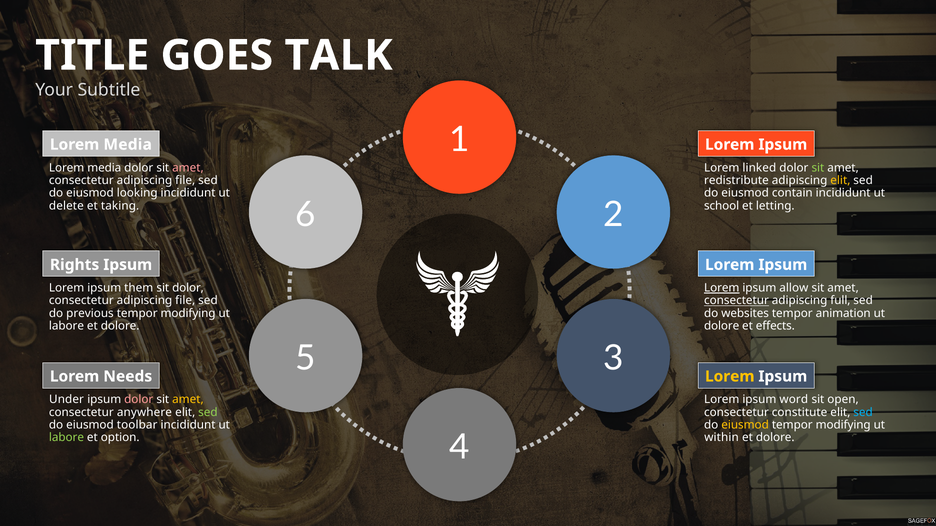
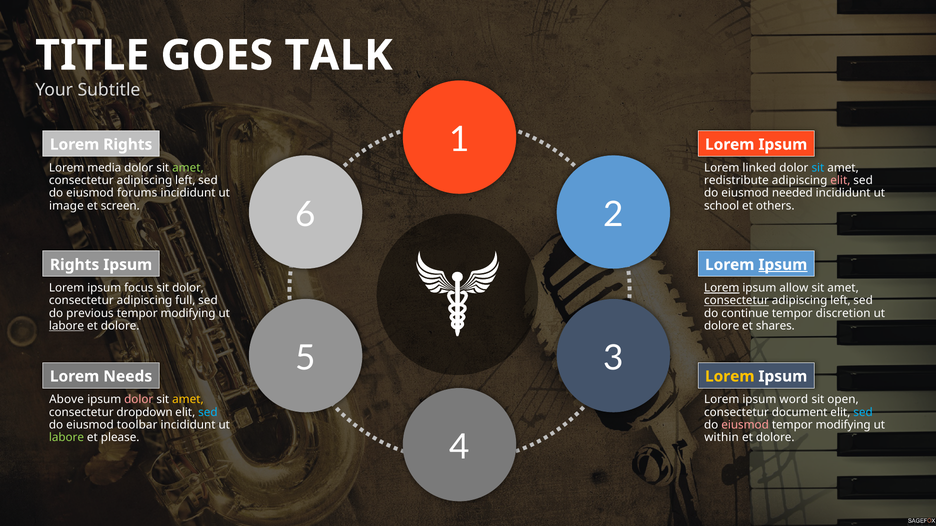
Media: Media -> Rights (128, 145)
amet colour: pink -> light green (188, 168)
sit colour: light green -> light blue (818, 168)
file: file -> left (185, 181)
elit colour: yellow -> pink (840, 181)
looking: looking -> forums (137, 193)
contain: contain -> needed (792, 193)
delete: delete -> image (66, 206)
taking: taking -> screen (120, 206)
letting: letting -> others (775, 206)
Ipsum underline: none -> present (783, 265)
them: them -> focus (139, 288)
file: file -> full (185, 301)
full: full -> left (840, 301)
websites: websites -> continue (745, 314)
animation: animation -> discretion (843, 314)
labore underline: none -> present (66, 326)
effects: effects -> shares (775, 326)
Under: Under -> Above (67, 400)
anywhere: anywhere -> dropdown (145, 413)
sed colour: light green -> light blue (208, 413)
constitute: constitute -> document (800, 413)
eiusmod colour: yellow -> pink (745, 425)
option: option -> please (120, 438)
